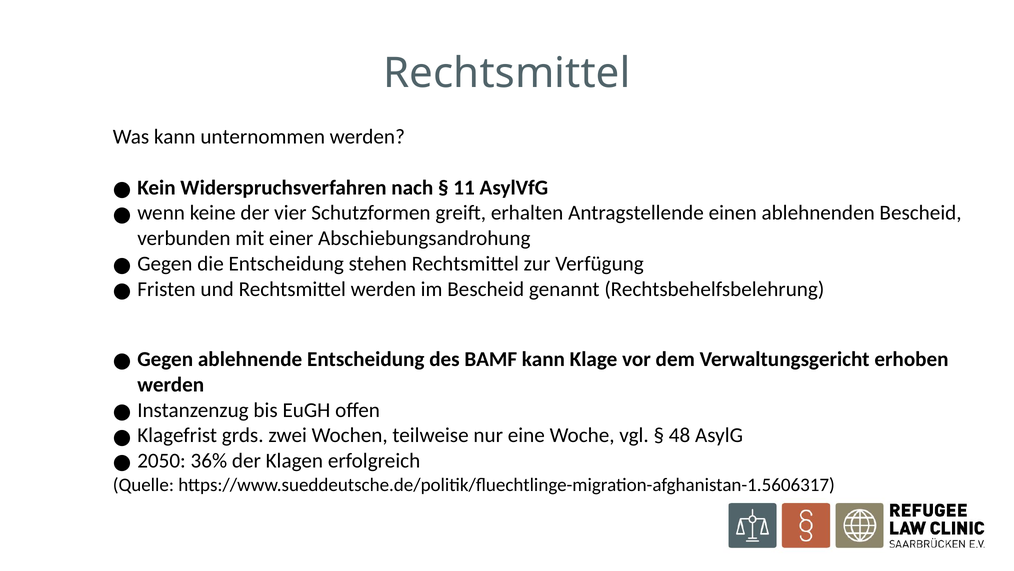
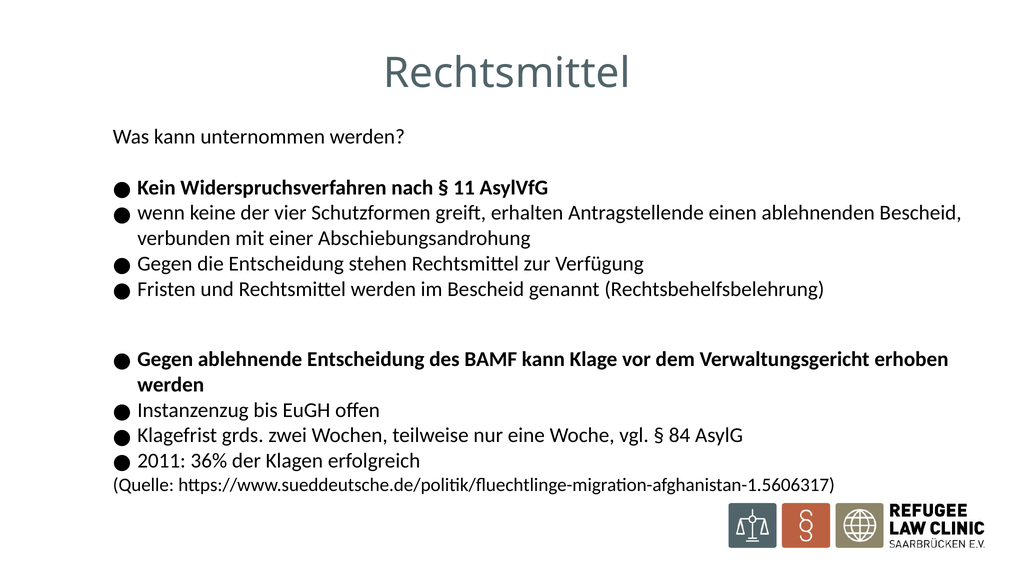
48: 48 -> 84 (680, 435)
2050: 2050 -> 2011 (162, 460)
